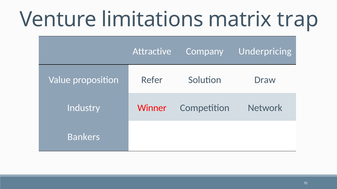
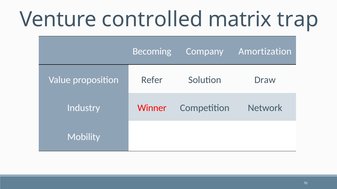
limitations: limitations -> controlled (152, 19)
Attractive: Attractive -> Becoming (152, 52)
Underpricing: Underpricing -> Amortization (265, 52)
Bankers: Bankers -> Mobility (84, 137)
